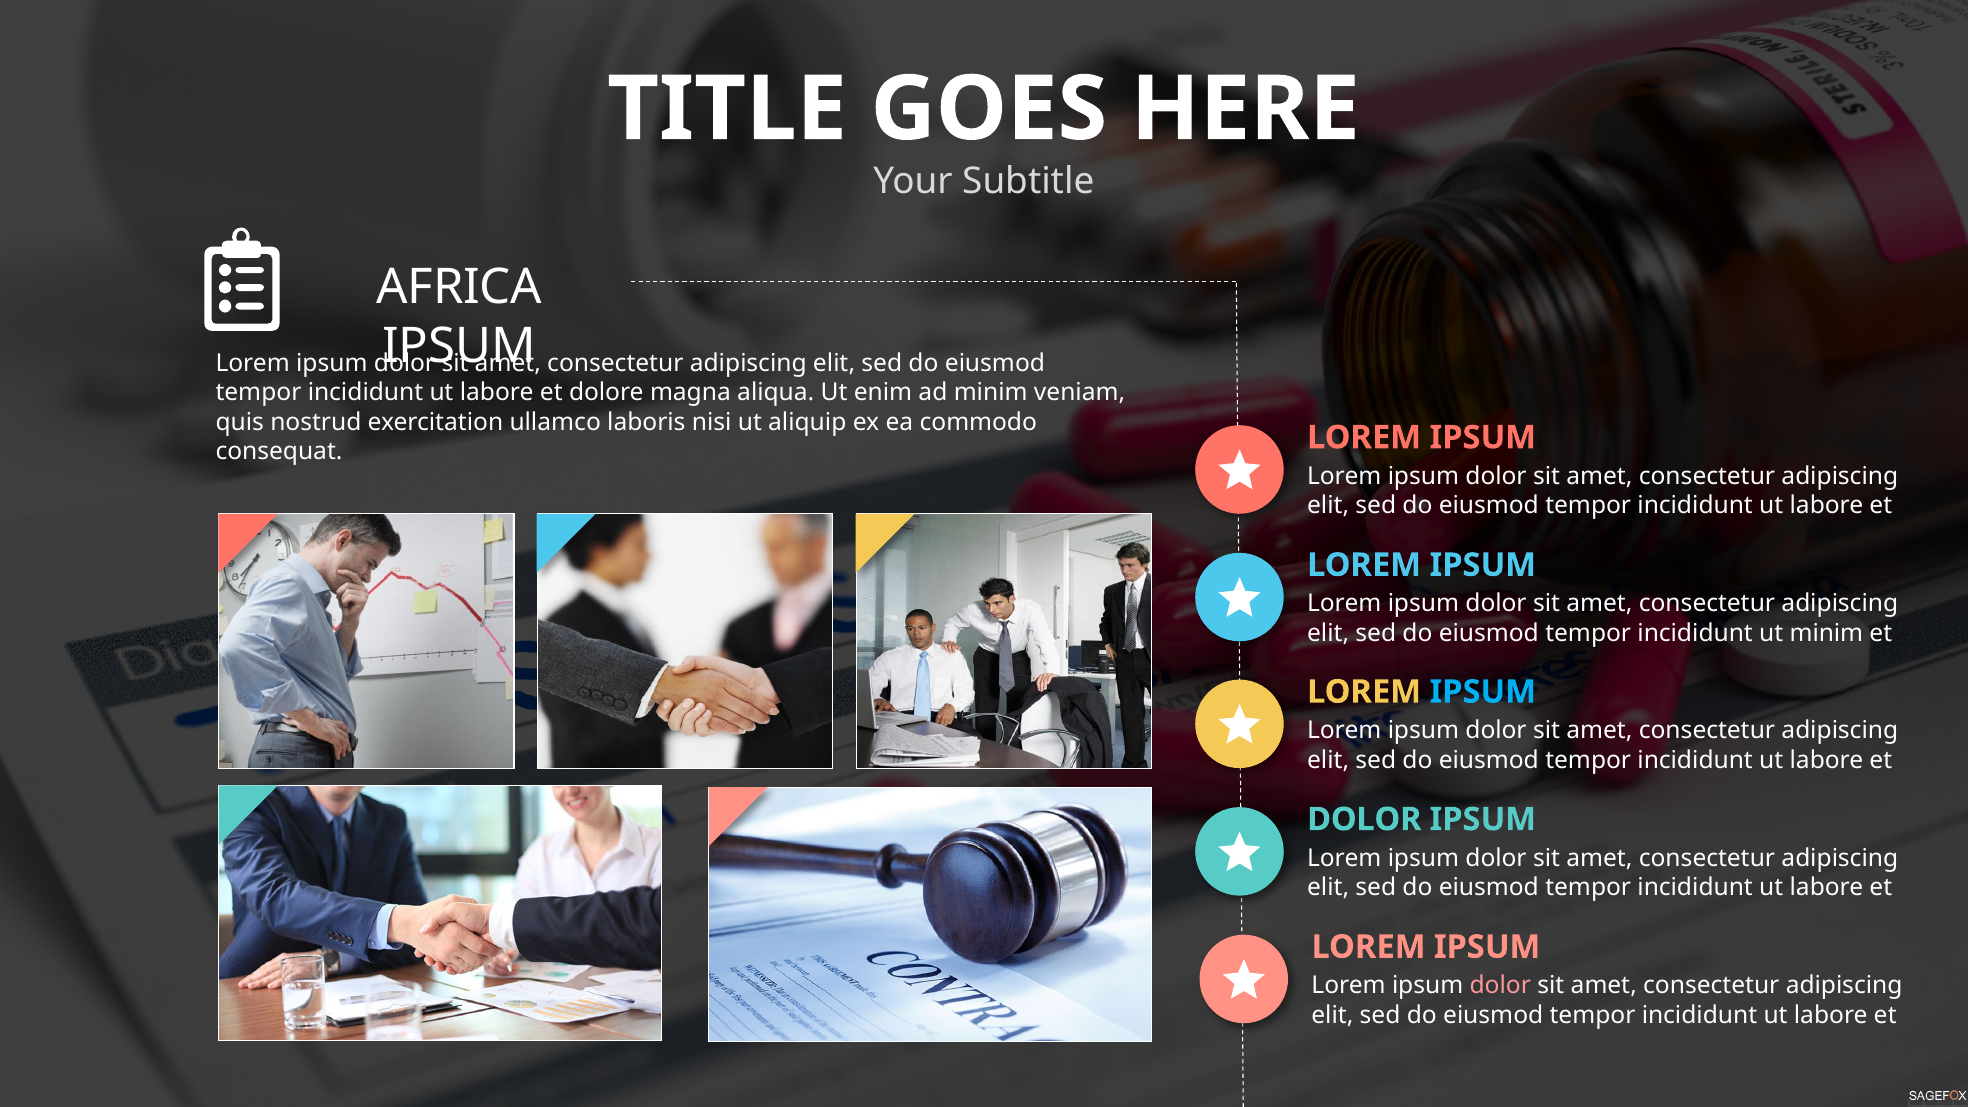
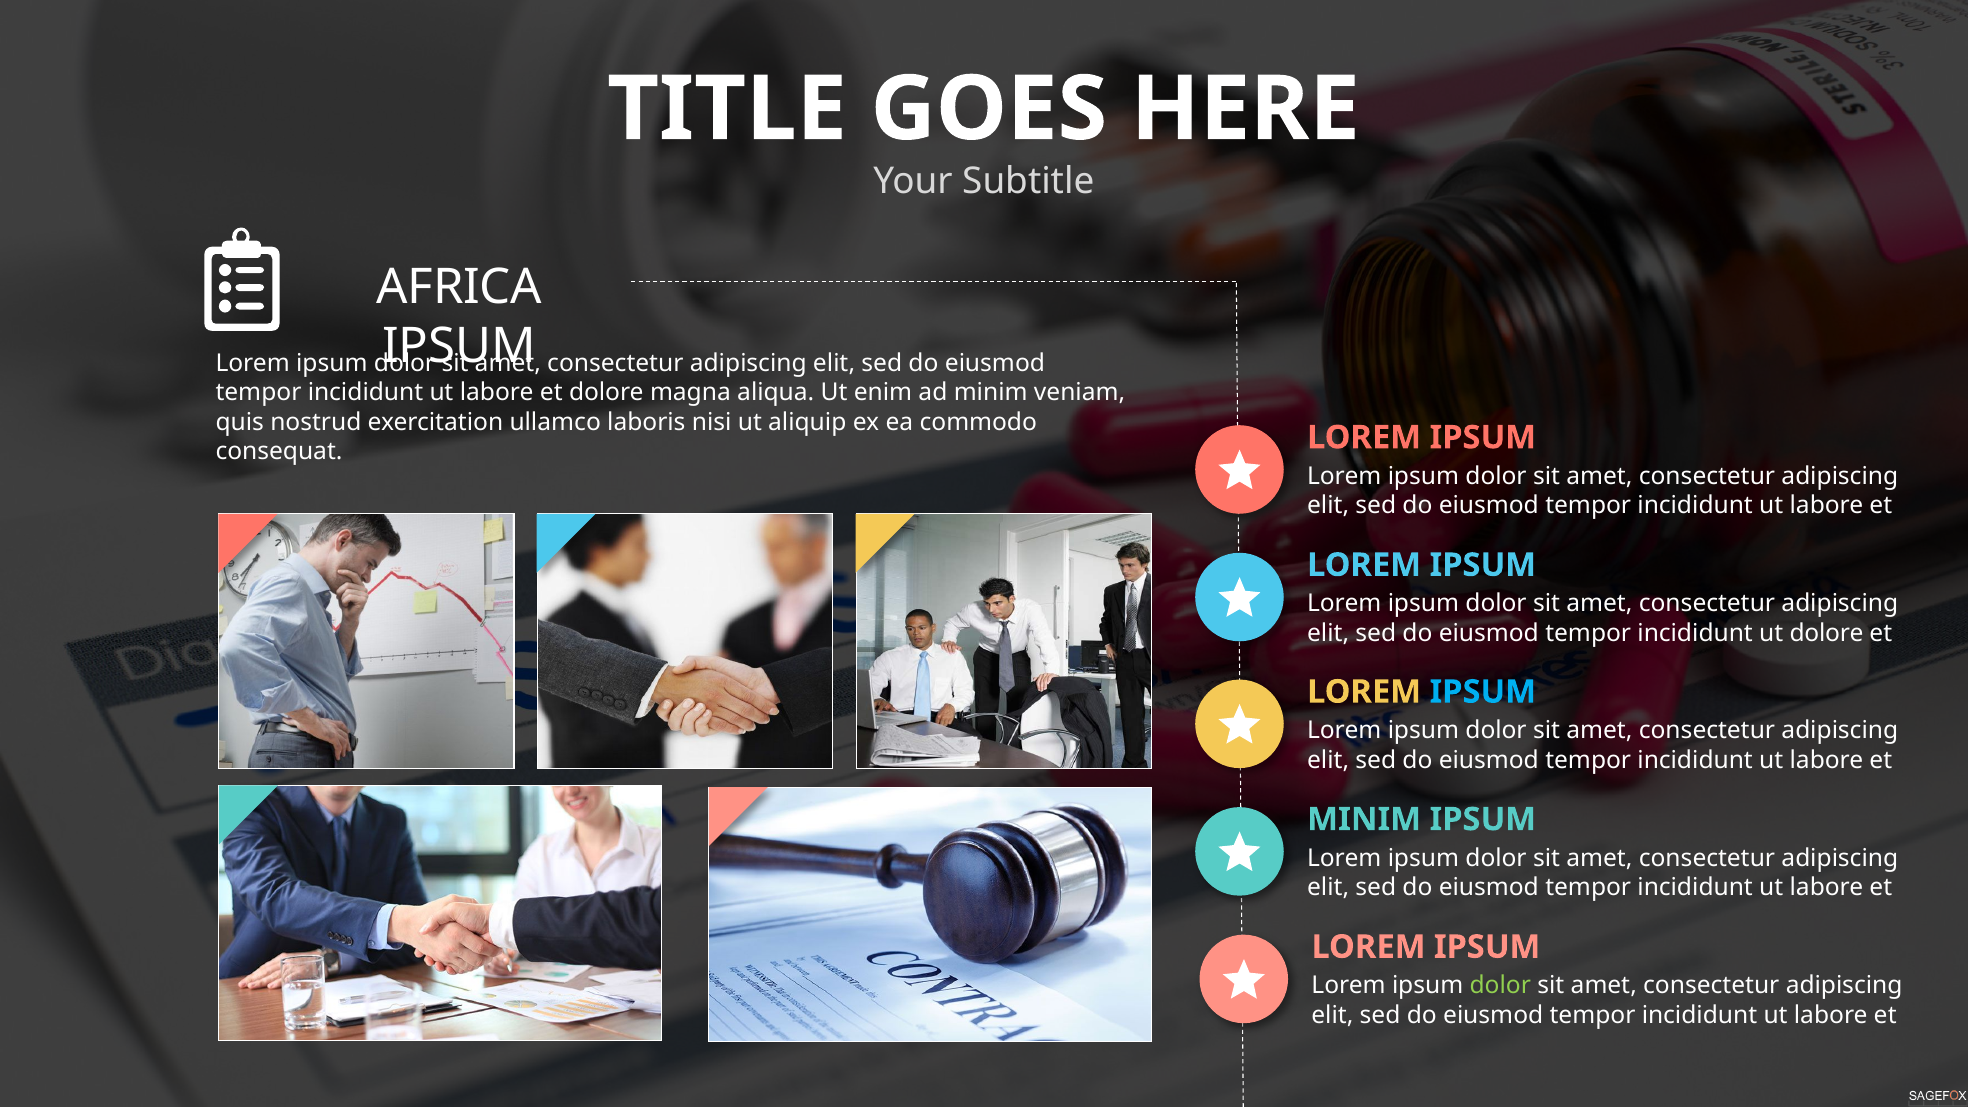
ut minim: minim -> dolore (1827, 633)
DOLOR: DOLOR -> MINIM (1364, 819)
dolor colour: pink -> light green (1500, 986)
